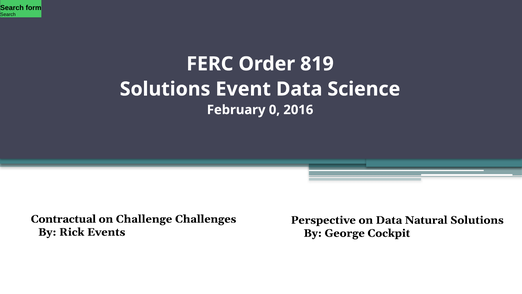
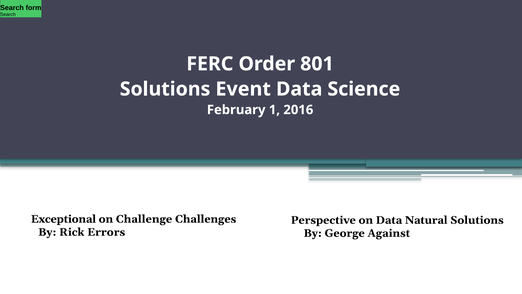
819: 819 -> 801 (317, 64)
0: 0 -> 1 (274, 110)
Contractual: Contractual -> Exceptional (63, 219)
Events: Events -> Errors (106, 232)
Cockpit: Cockpit -> Against (389, 233)
